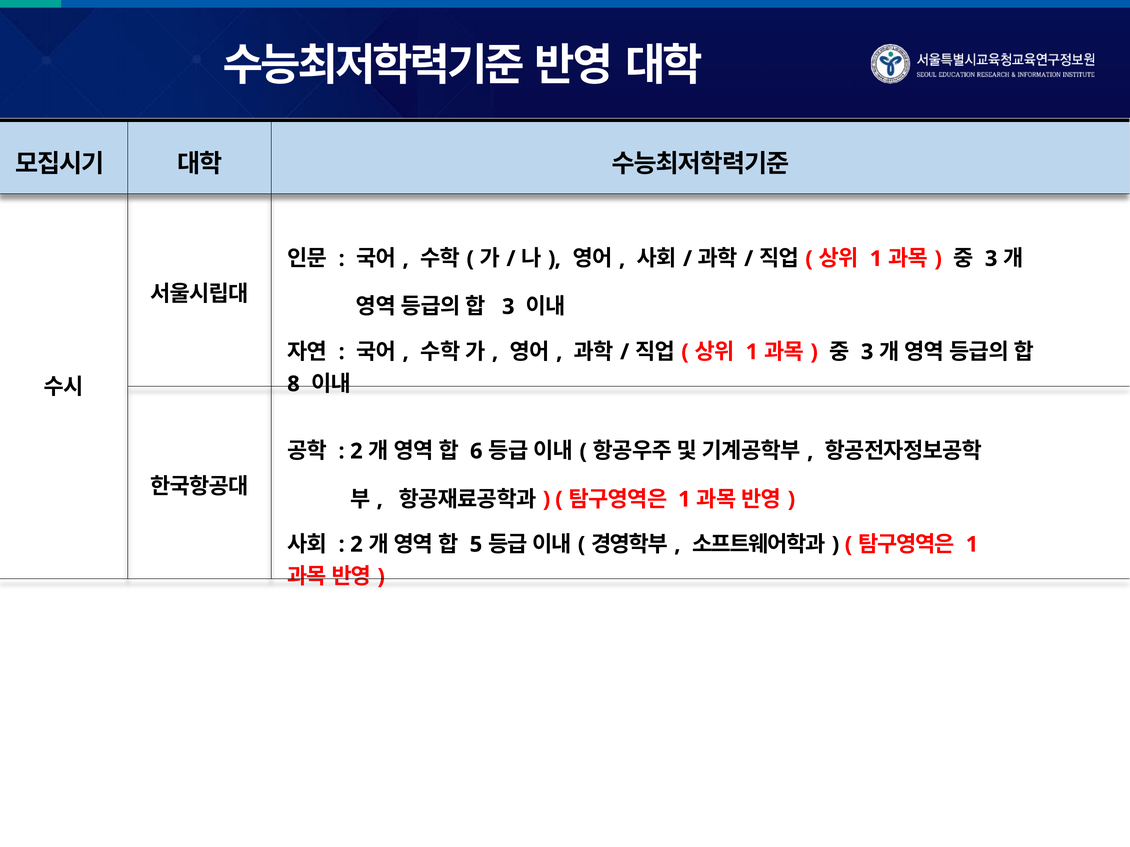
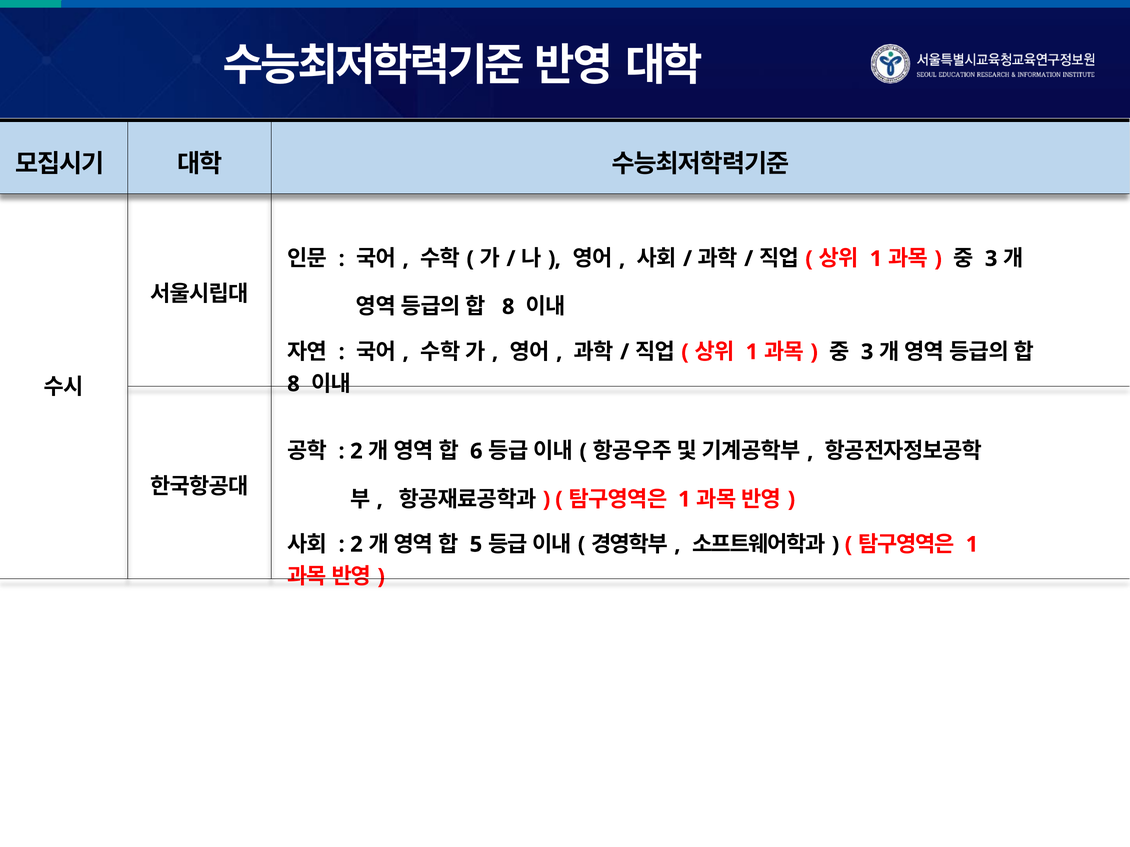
3: 3 -> 8 (508, 307)
